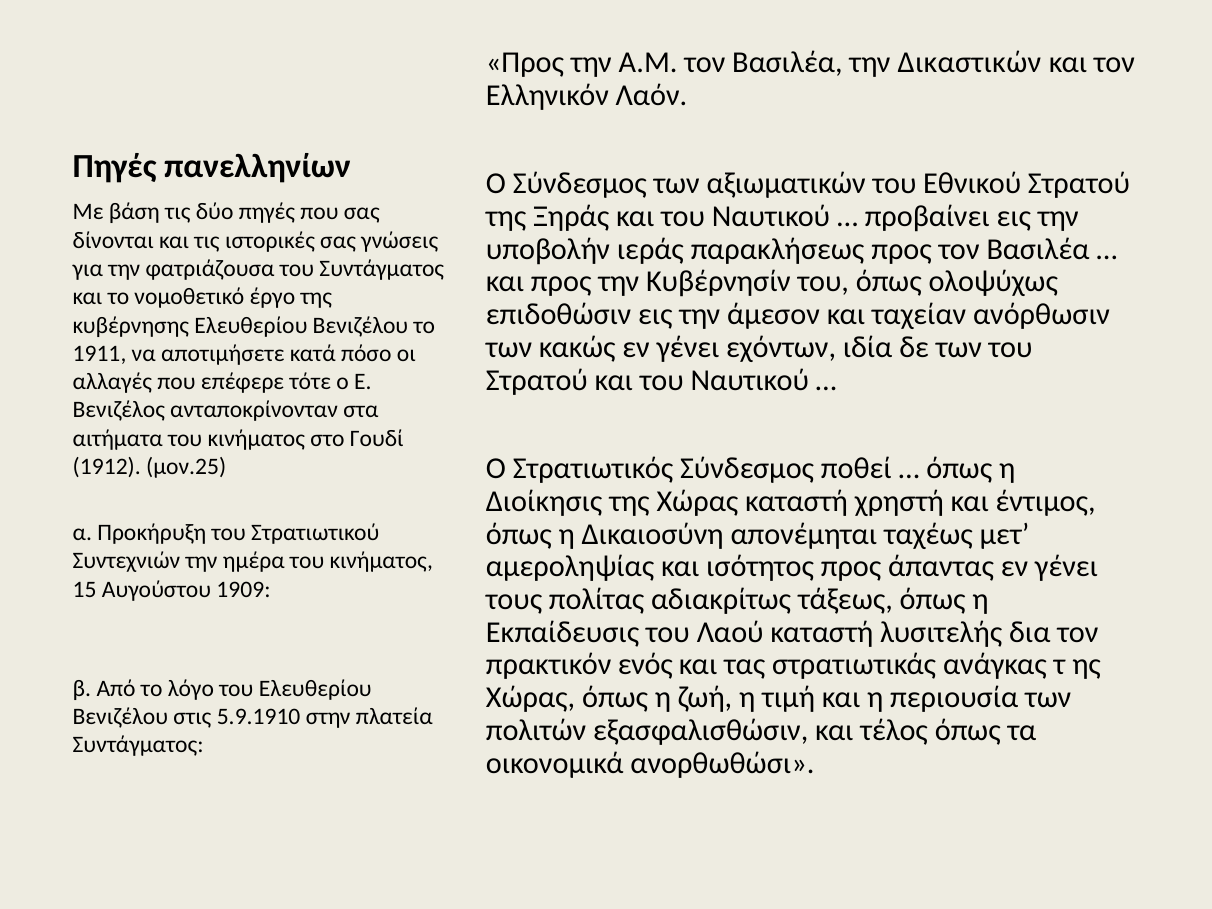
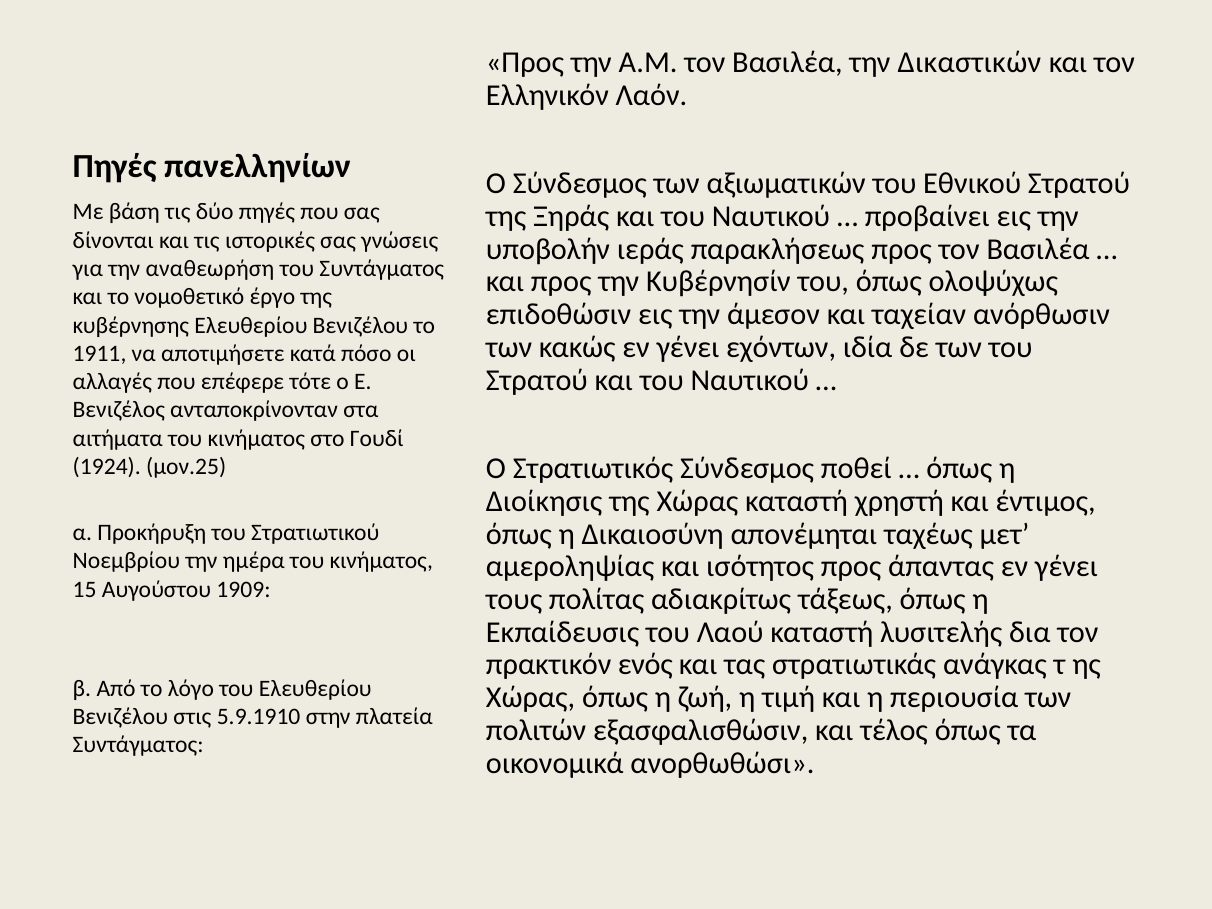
φατριάζουσα: φατριάζουσα -> αναθεωρήση (210, 269)
1912: 1912 -> 1924 (107, 467)
Συντεχνιών: Συντεχνιών -> Νοεμβρίου (126, 561)
